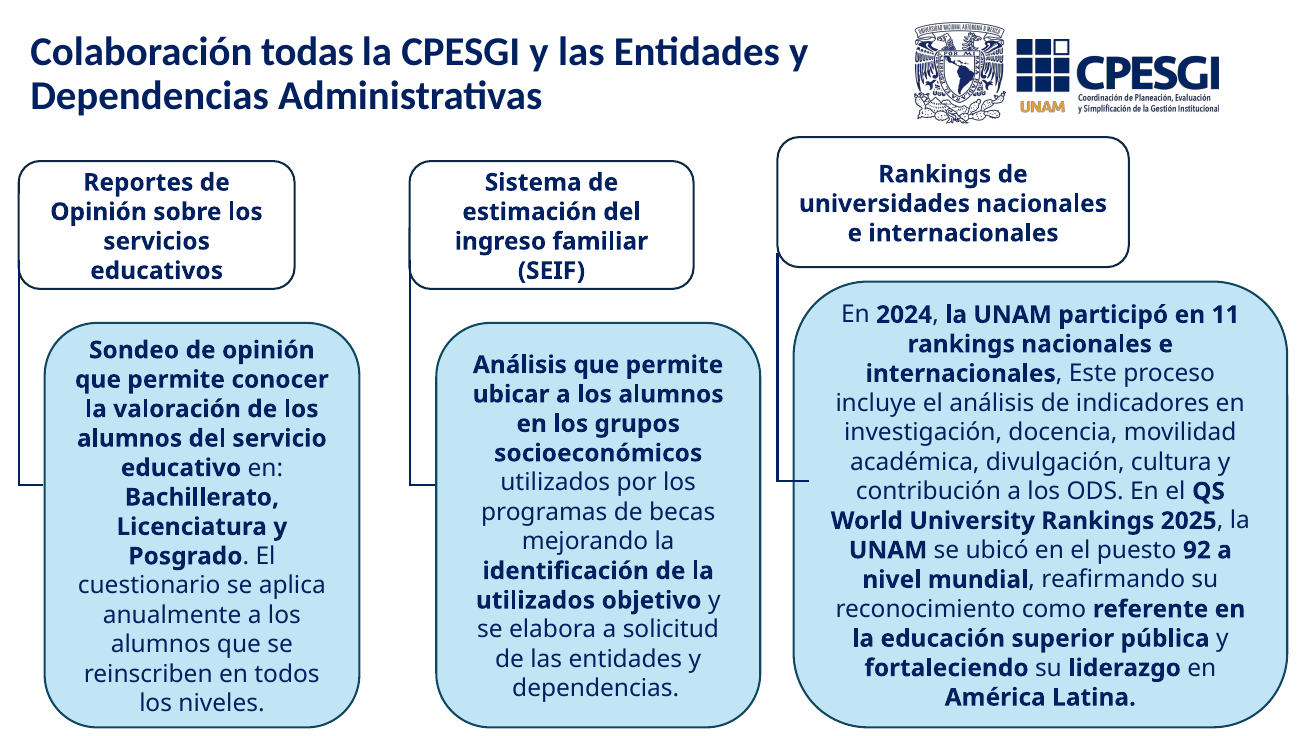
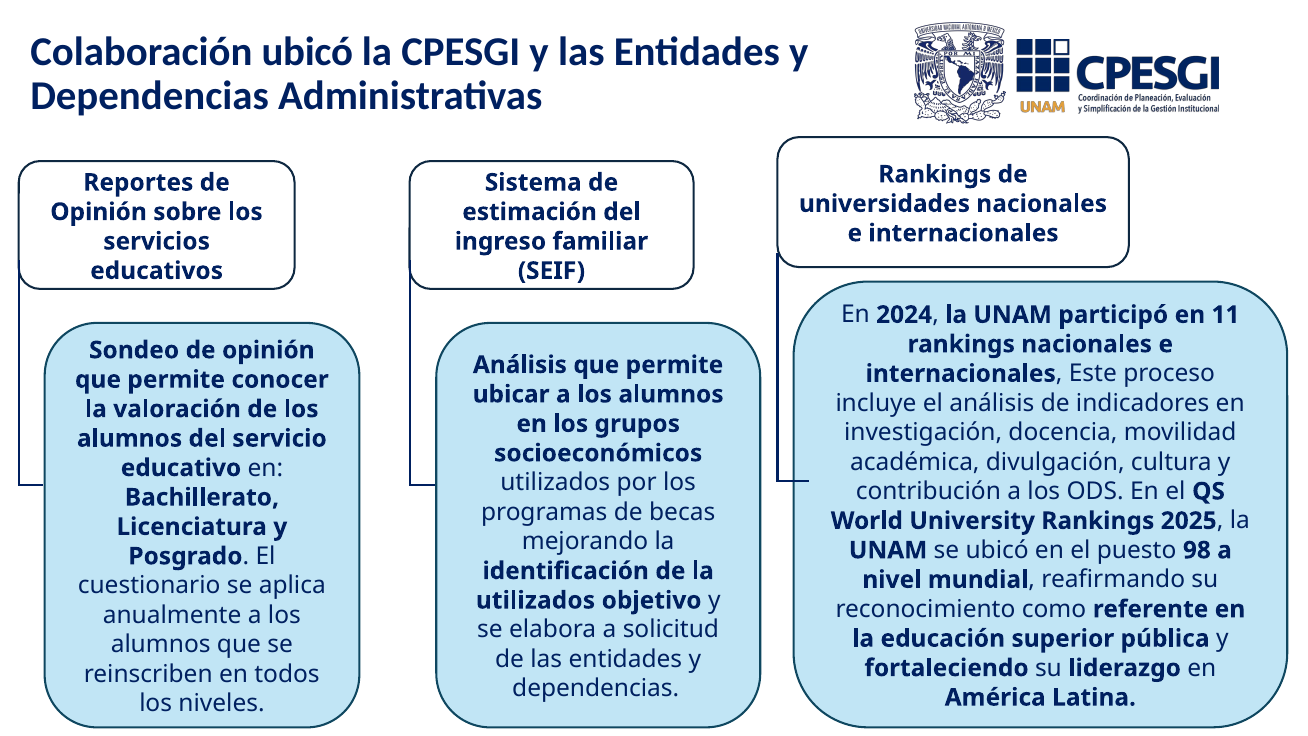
Colaboración todas: todas -> ubicó (307, 52)
92: 92 -> 98 (1197, 550)
